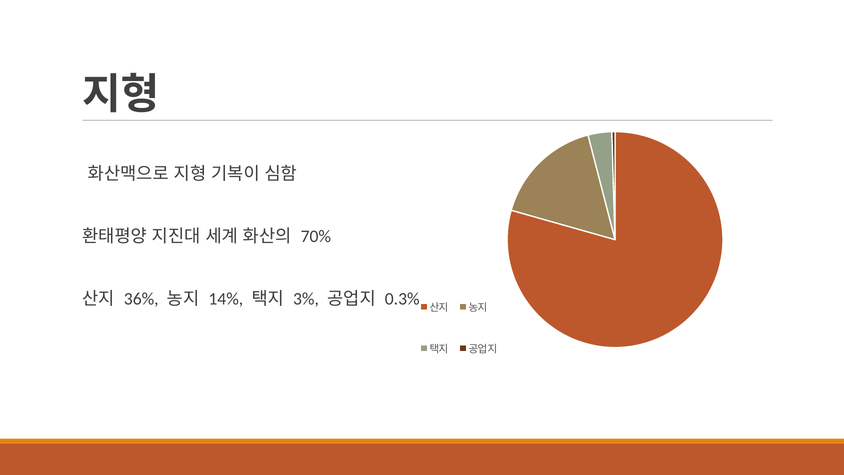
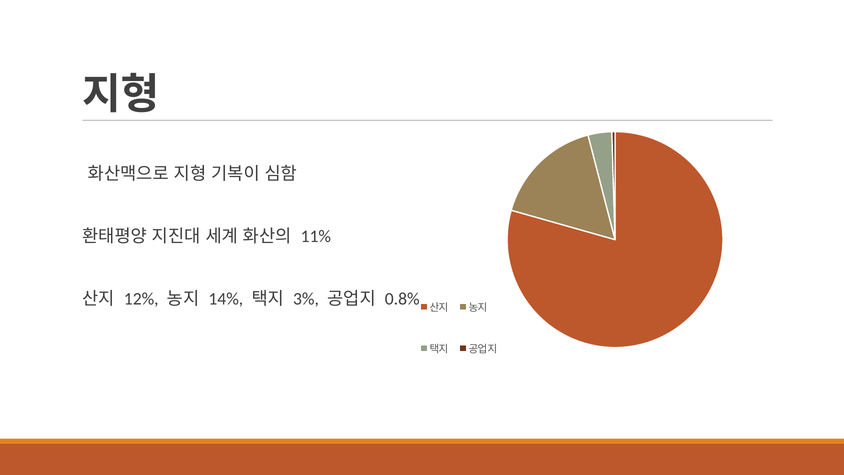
70%: 70% -> 11% (316, 236)
36%: 36% -> 12% (141, 299)
0.3%: 0.3% -> 0.8% (402, 299)
